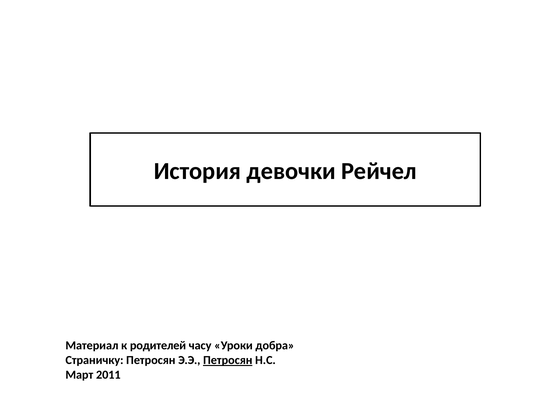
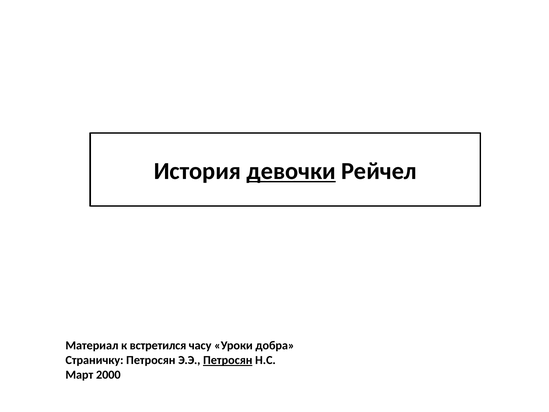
девочки underline: none -> present (291, 171)
родителей: родителей -> встретился (158, 345)
2011: 2011 -> 2000 (108, 375)
